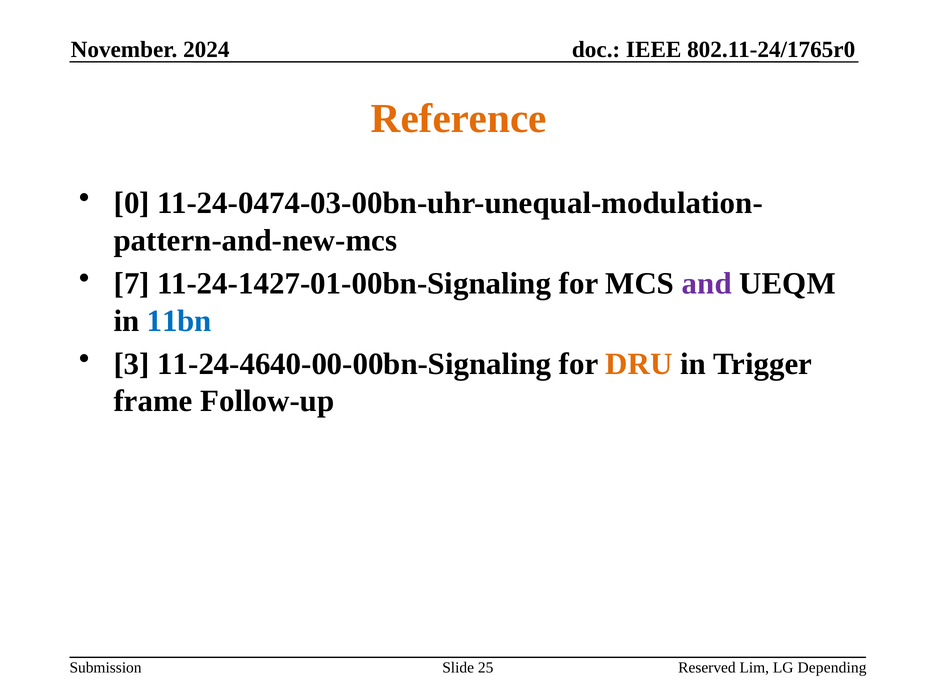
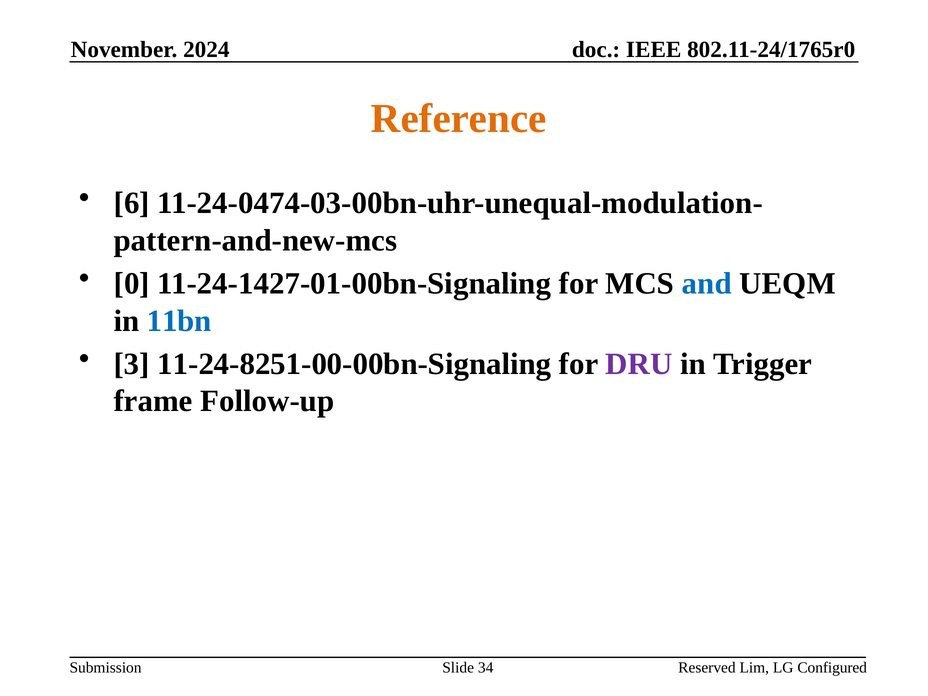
0: 0 -> 6 (132, 203)
7: 7 -> 0 (132, 284)
and colour: purple -> blue (707, 284)
11-24-4640-00-00bn-Signaling: 11-24-4640-00-00bn-Signaling -> 11-24-8251-00-00bn-Signaling (354, 364)
DRU colour: orange -> purple (639, 364)
25: 25 -> 34 (486, 668)
Depending: Depending -> Configured (832, 668)
